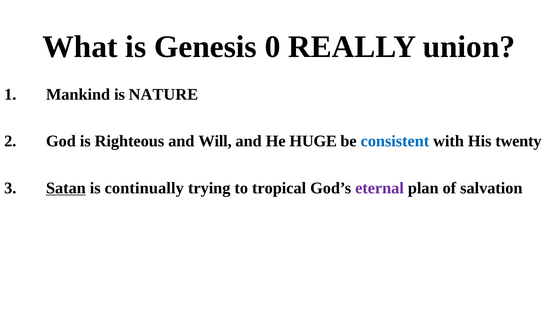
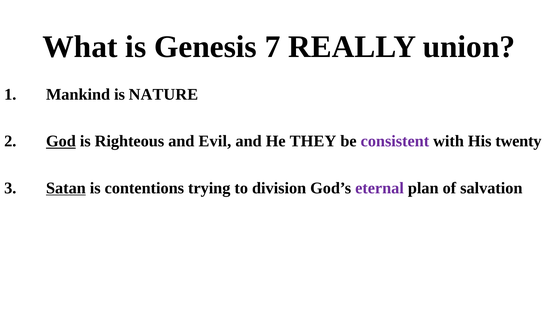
0: 0 -> 7 (273, 47)
God underline: none -> present (61, 141)
Will: Will -> Evil (215, 141)
HUGE: HUGE -> THEY (313, 141)
consistent colour: blue -> purple (395, 141)
continually: continually -> contentions (144, 188)
tropical: tropical -> division (279, 188)
